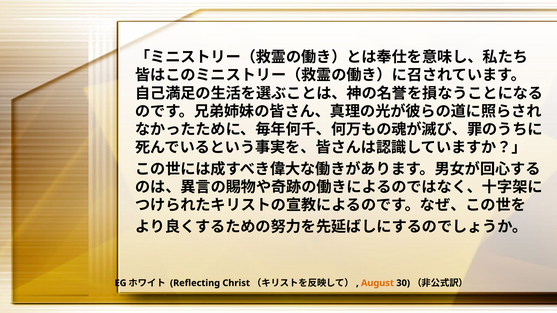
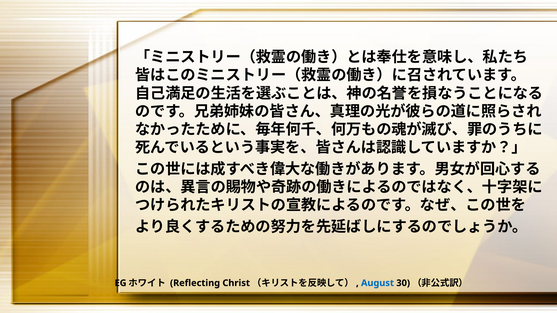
August colour: orange -> blue (378, 283)
